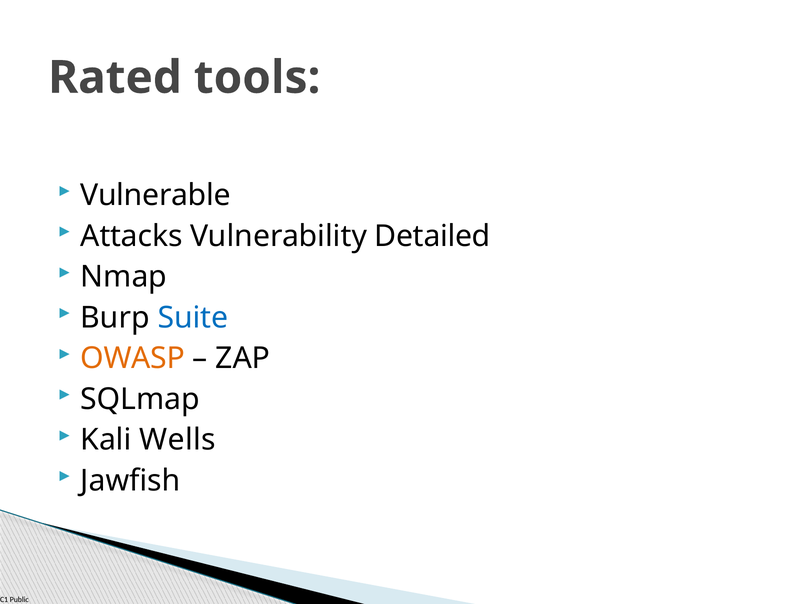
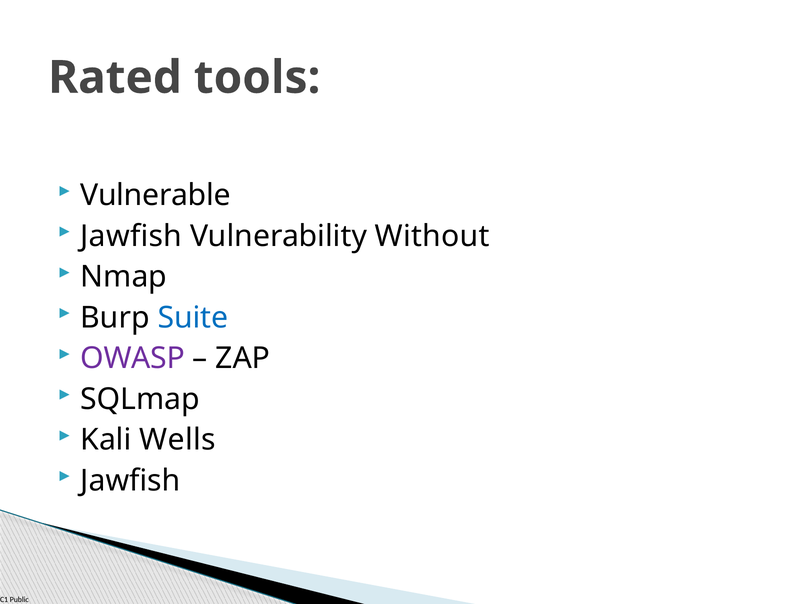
Attacks: Attacks -> Jawfish (131, 236)
Detailed: Detailed -> Without (432, 236)
OWASP colour: orange -> purple (133, 358)
